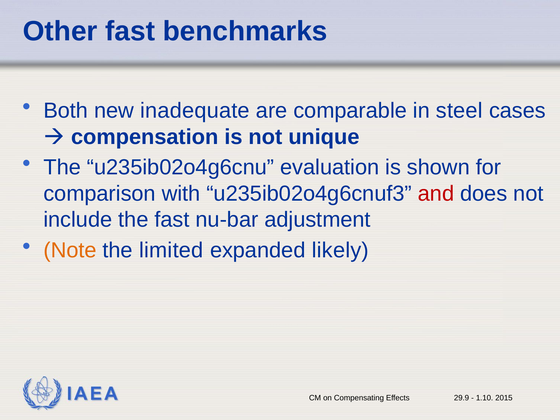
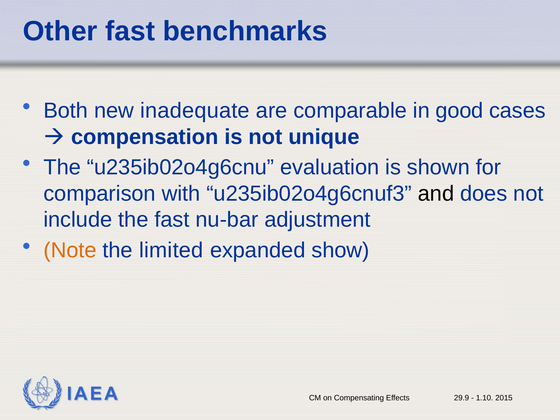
steel: steel -> good (460, 111)
and colour: red -> black (436, 194)
likely: likely -> show (340, 250)
